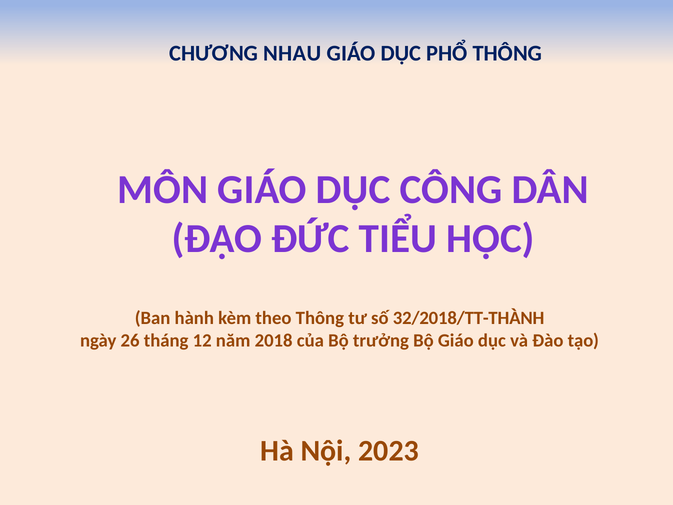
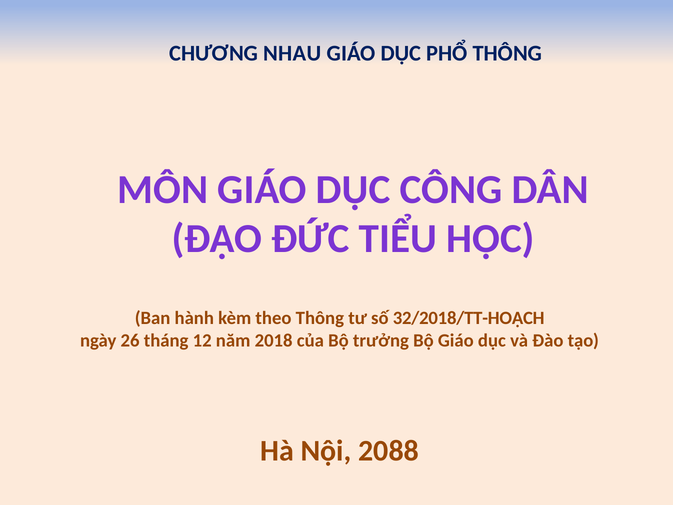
32/2018/TT-THÀNH: 32/2018/TT-THÀNH -> 32/2018/TT-HOẠCH (469, 318)
2023: 2023 -> 2088 (389, 451)
